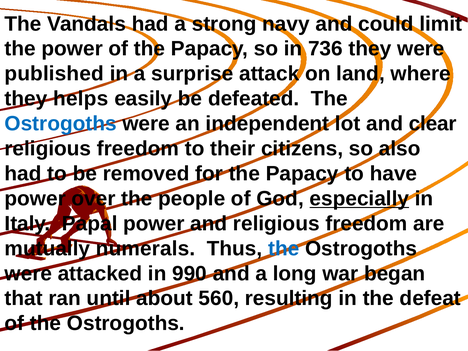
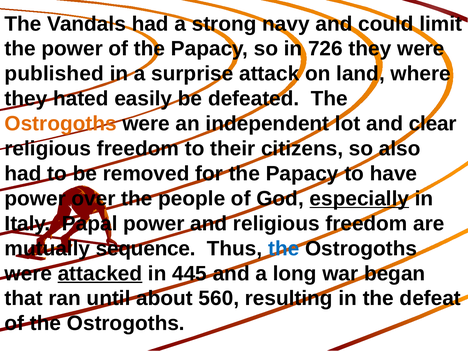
736: 736 -> 726 (325, 49)
helps: helps -> hated (81, 99)
Ostrogoths colour: blue -> orange (61, 124)
numerals: numerals -> sequence (146, 249)
attacked underline: none -> present (100, 273)
990: 990 -> 445 (190, 273)
